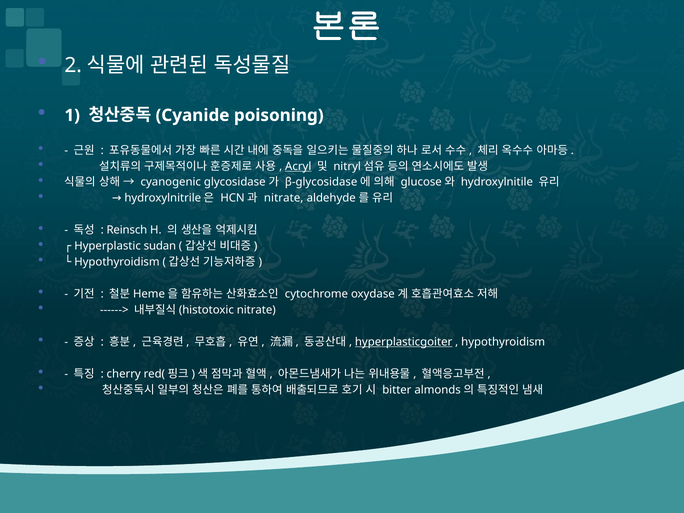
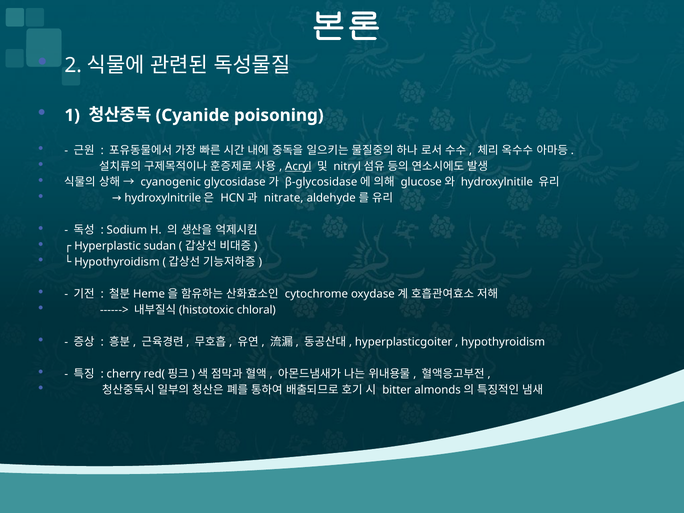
Reinsch: Reinsch -> Sodium (127, 230)
nitrate: nitrate -> chloral (256, 310)
hyperplasticgoiter underline: present -> none (404, 342)
